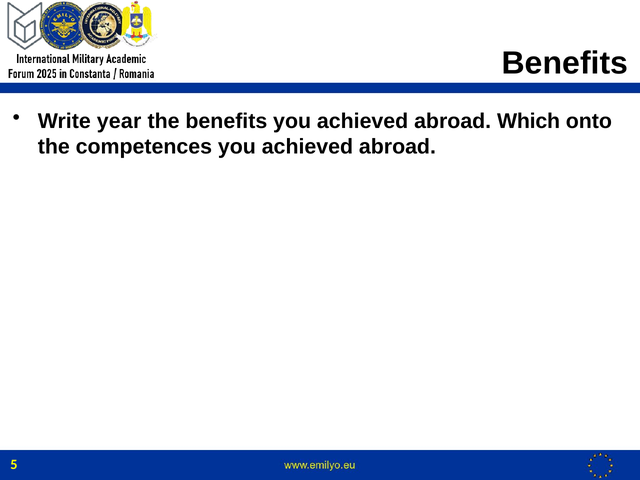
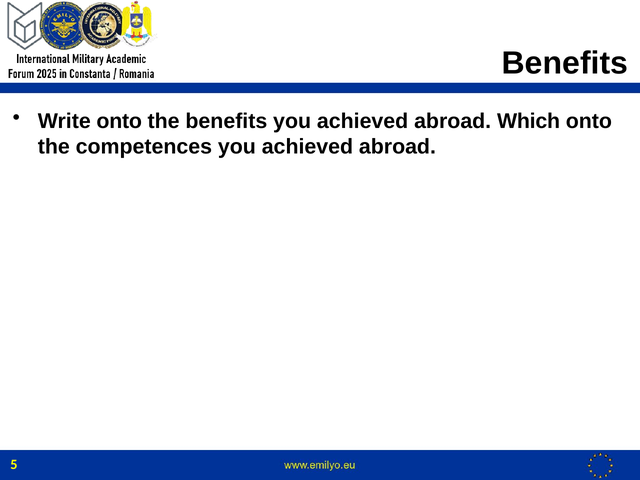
Write year: year -> onto (119, 121)
